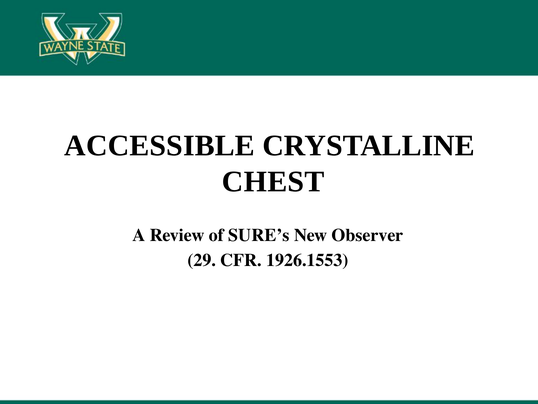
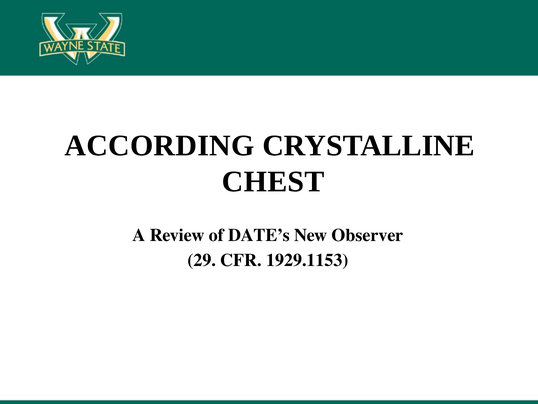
ACCESSIBLE: ACCESSIBLE -> ACCORDING (159, 145)
SURE’s: SURE’s -> DATE’s (259, 235)
1926.1553: 1926.1553 -> 1929.1153 (307, 260)
